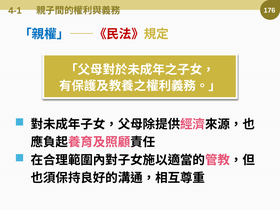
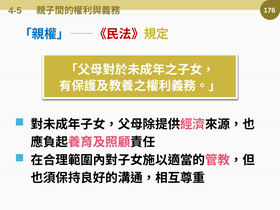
4-1: 4-1 -> 4-5 (15, 11)
